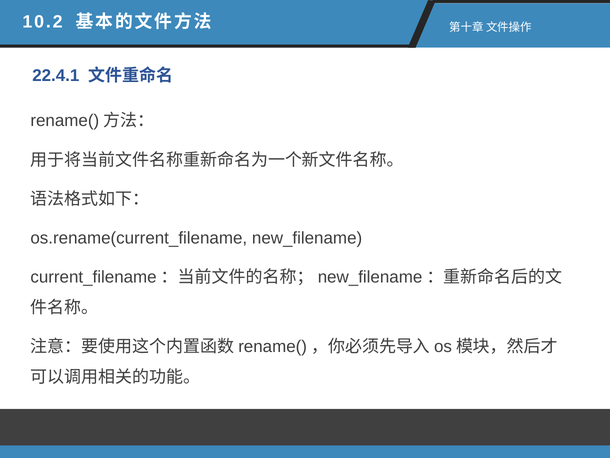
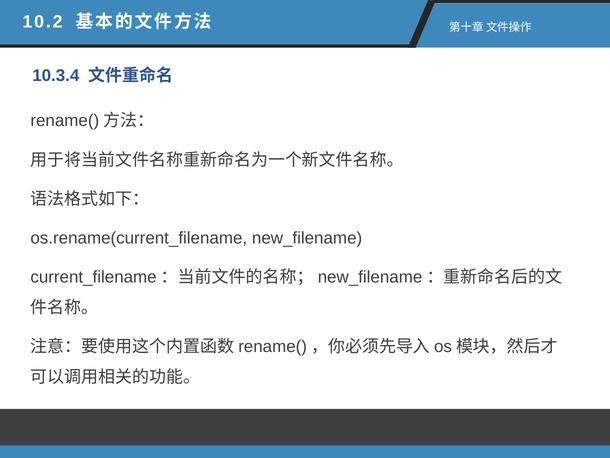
22.4.1: 22.4.1 -> 10.3.4 (56, 75)
